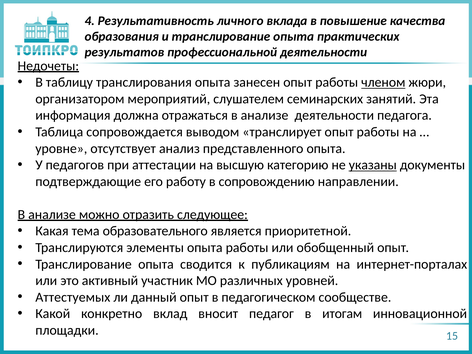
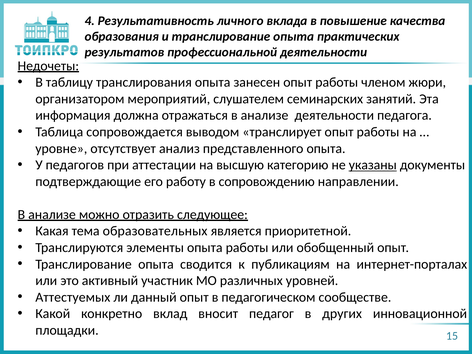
членом underline: present -> none (383, 82)
образовательного: образовательного -> образовательных (155, 231)
итогам: итогам -> других (342, 314)
